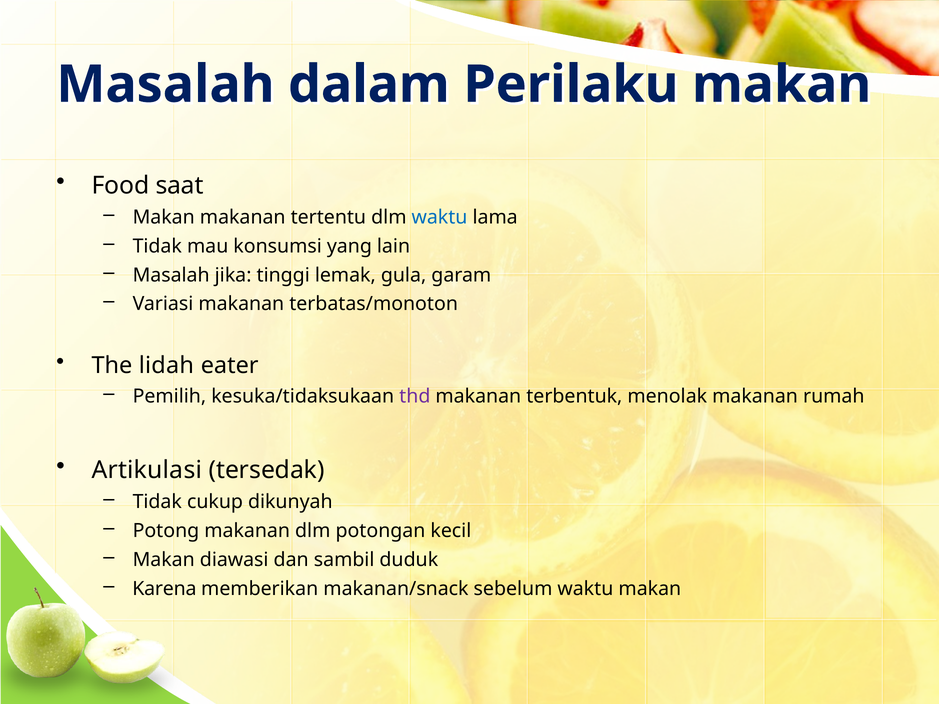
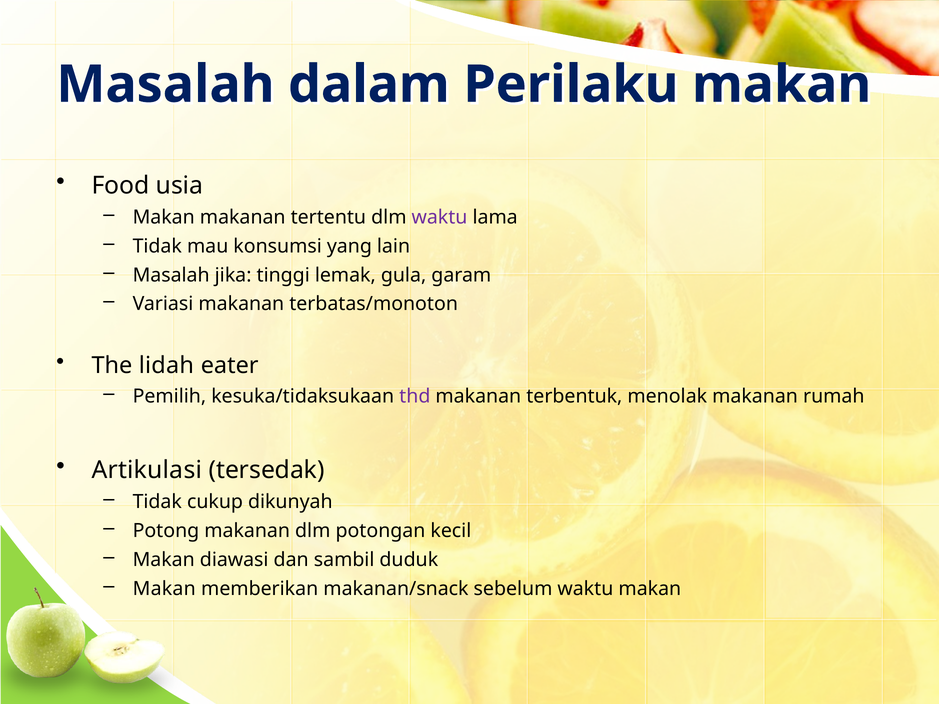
saat: saat -> usia (180, 186)
waktu colour: blue -> purple (439, 217)
Karena: Karena -> Makan (164, 589)
